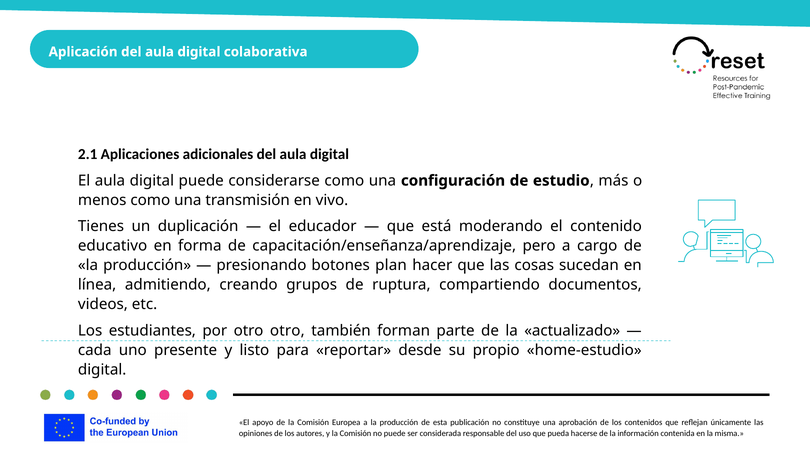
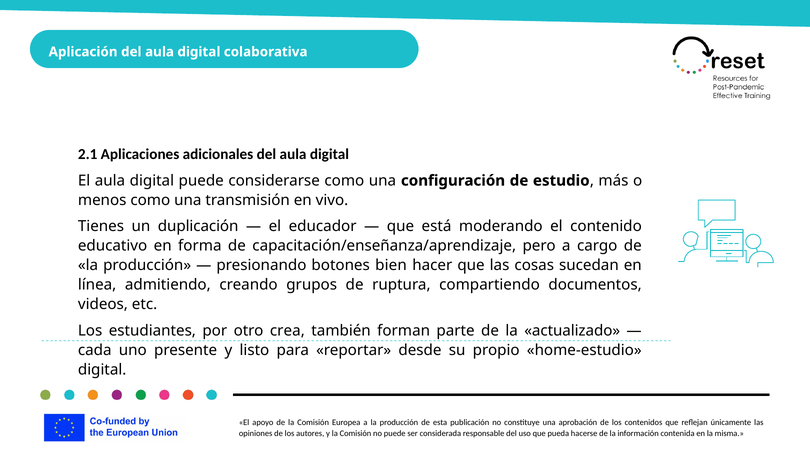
plan: plan -> bien (391, 265)
otro otro: otro -> crea (287, 330)
